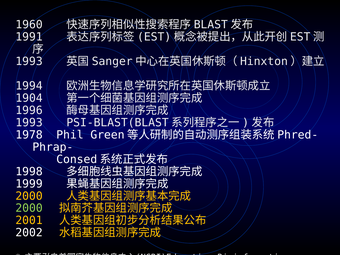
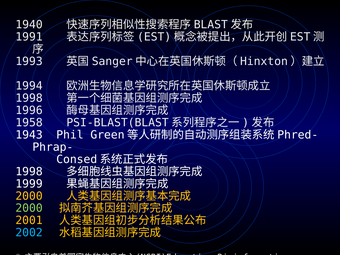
1960: 1960 -> 1940 (29, 25)
1904: 1904 -> 1998 (29, 98)
1993: 1993 -> 1958 (29, 123)
1978: 1978 -> 1943 (29, 135)
2002 colour: white -> light blue (29, 233)
